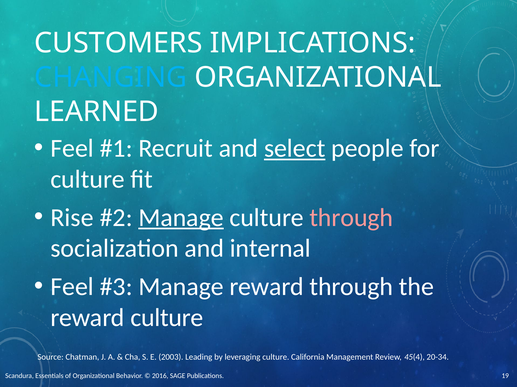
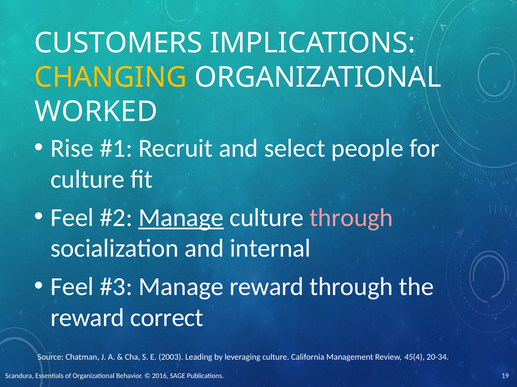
CHANGING colour: light blue -> yellow (111, 78)
LEARNED: LEARNED -> WORKED (96, 112)
Feel: Feel -> Rise (72, 149)
select underline: present -> none (295, 149)
Rise: Rise -> Feel (72, 218)
reward culture: culture -> correct (167, 318)
